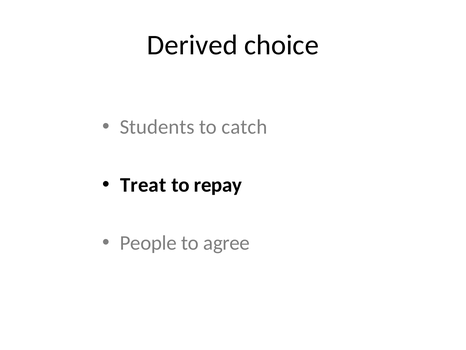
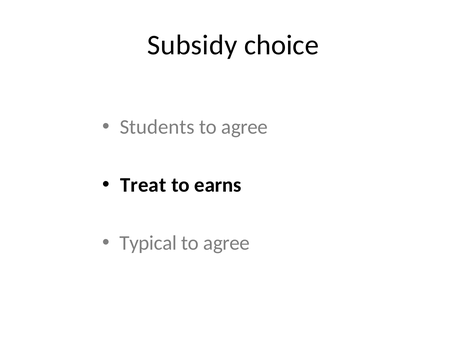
Derived: Derived -> Subsidy (192, 45)
catch: catch -> agree (245, 127)
repay: repay -> earns (218, 185)
People: People -> Typical (148, 243)
